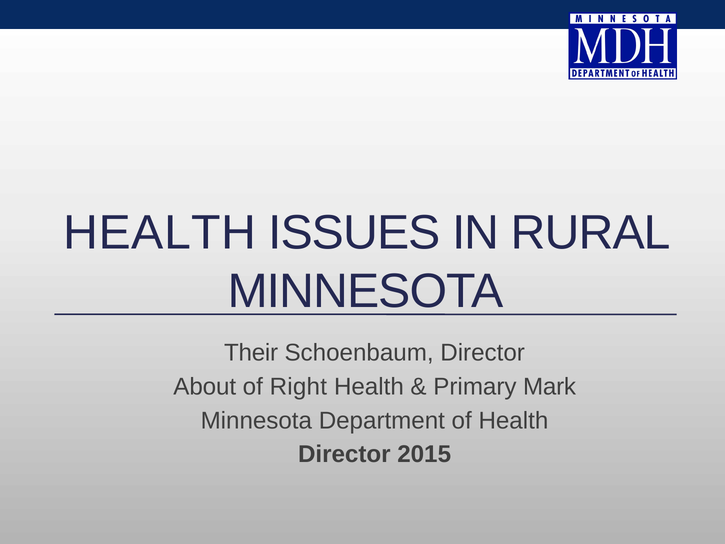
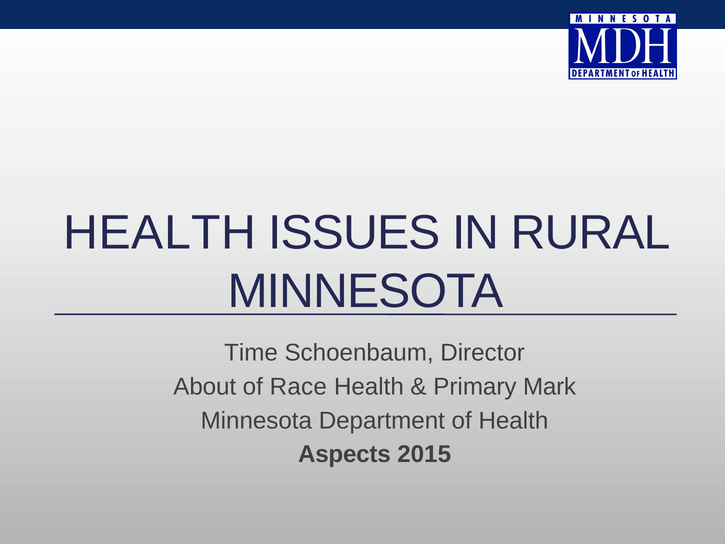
Their: Their -> Time (251, 353)
Right: Right -> Race (298, 387)
Director: Director -> Aspects (344, 454)
